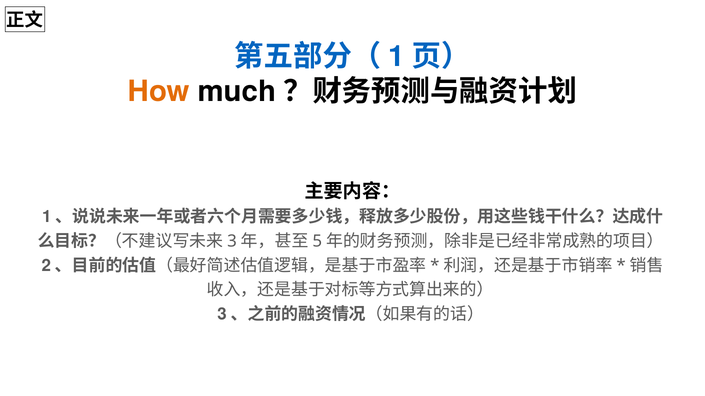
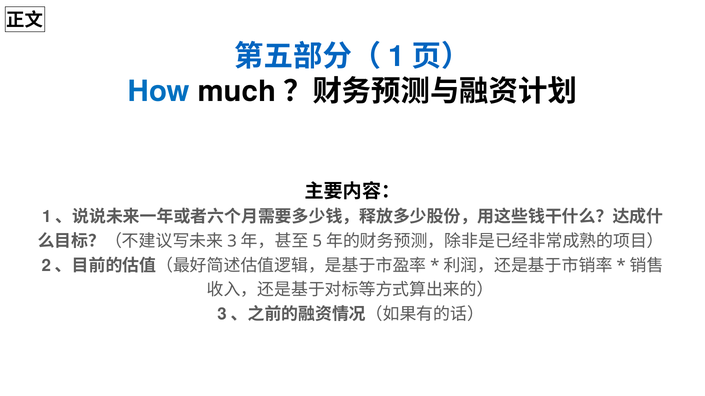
How colour: orange -> blue (159, 92)
